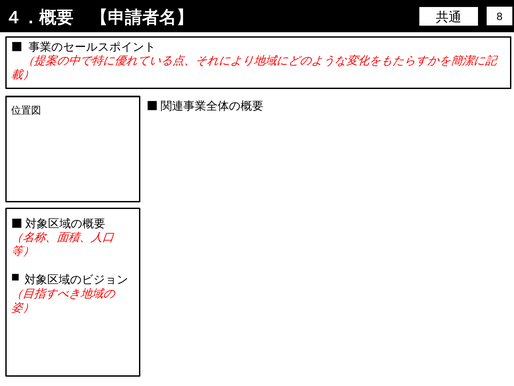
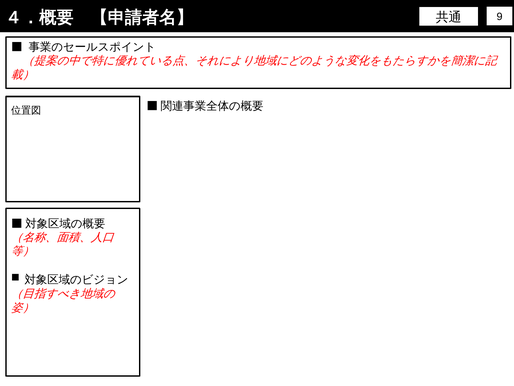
8: 8 -> 9 (500, 17)
